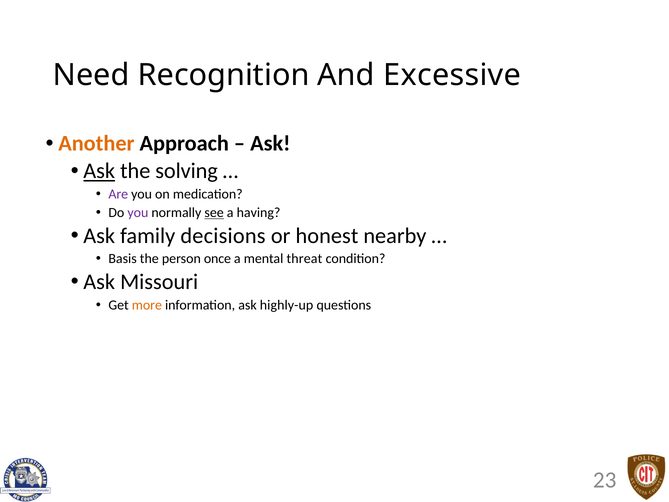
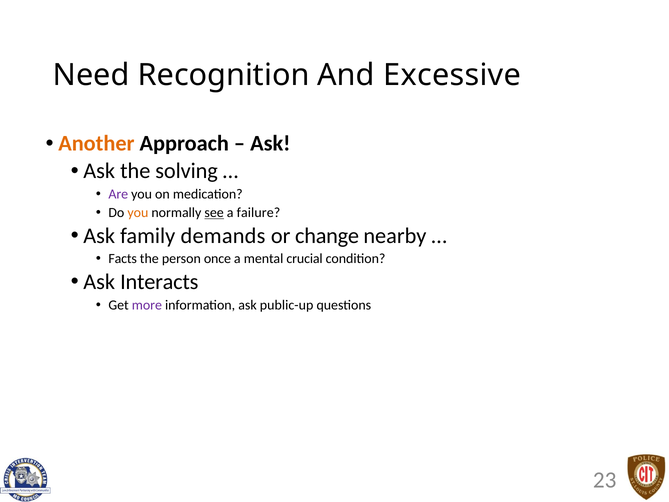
Ask underline: present -> none (99, 171)
you colour: purple -> orange (138, 213)
having: having -> failure (258, 213)
decisions: decisions -> demands (223, 236)
honest: honest -> change (327, 236)
Basis: Basis -> Facts (123, 259)
threat: threat -> crucial (305, 259)
Missouri: Missouri -> Interacts (159, 282)
more colour: orange -> purple (147, 305)
highly-up: highly-up -> public-up (287, 305)
